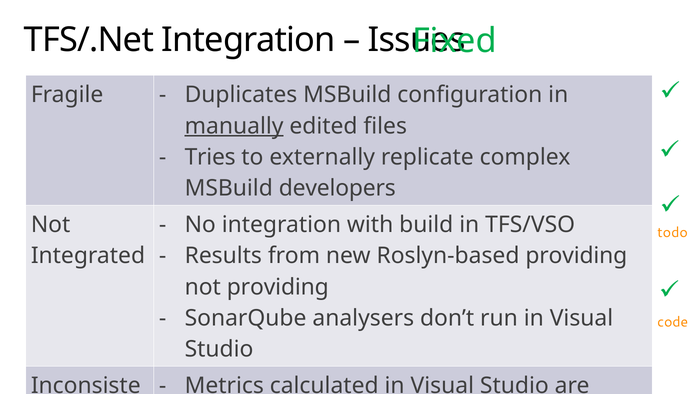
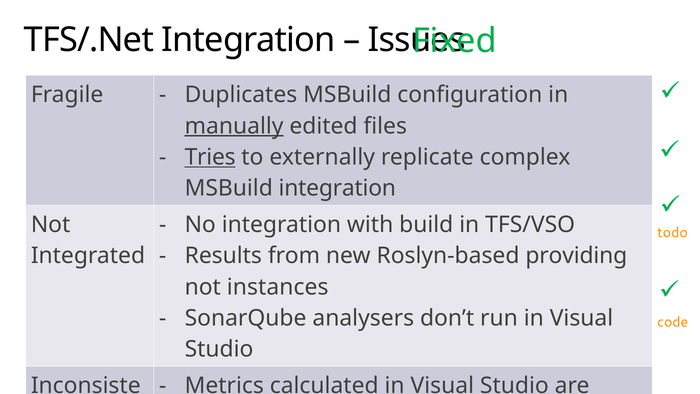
Tries underline: none -> present (210, 157)
MSBuild developers: developers -> integration (337, 188)
not providing: providing -> instances (278, 287)
